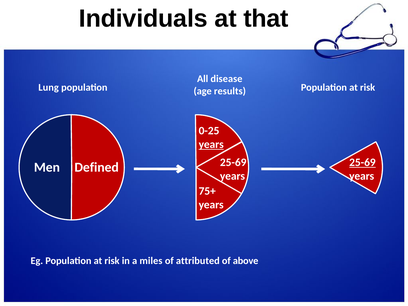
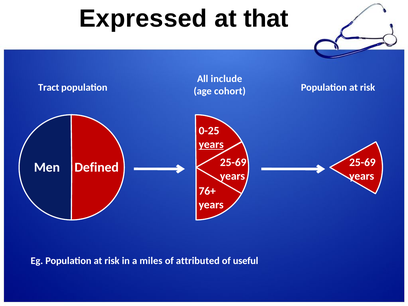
Individuals: Individuals -> Expressed (143, 19)
disease: disease -> include (226, 79)
Lung: Lung -> Tract (49, 87)
results: results -> cohort (230, 91)
25-69 underline: present -> none (362, 163)
75+: 75+ -> 76+ (207, 191)
above: above -> useful (246, 261)
